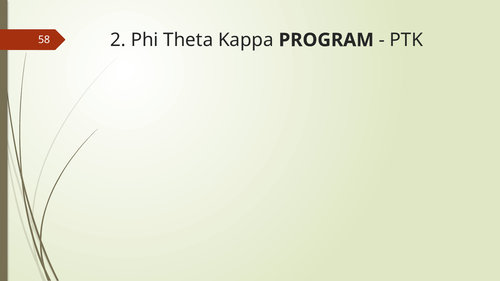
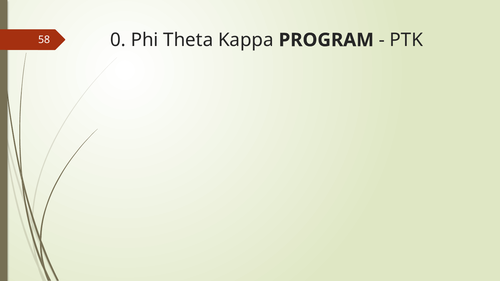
2: 2 -> 0 (118, 40)
